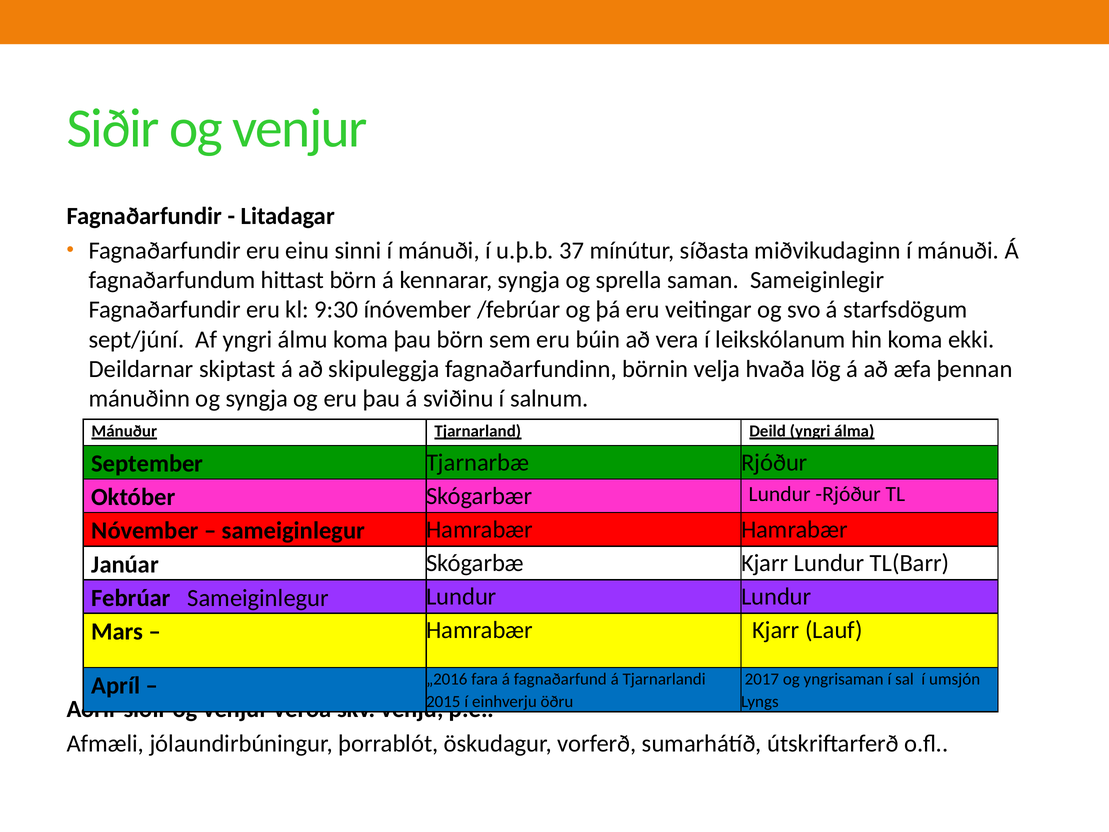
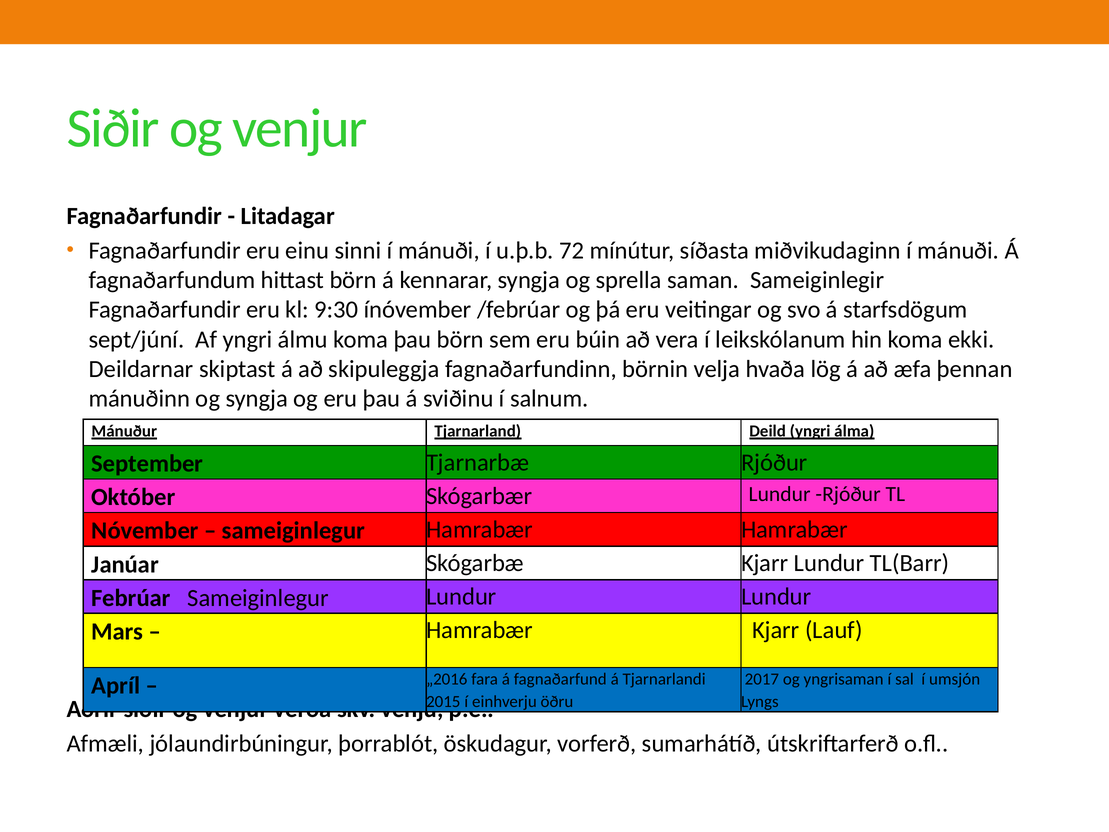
37: 37 -> 72 (572, 251)
